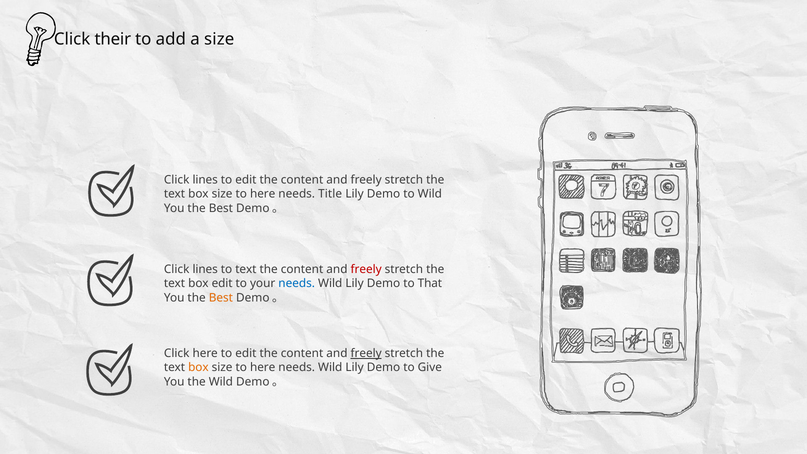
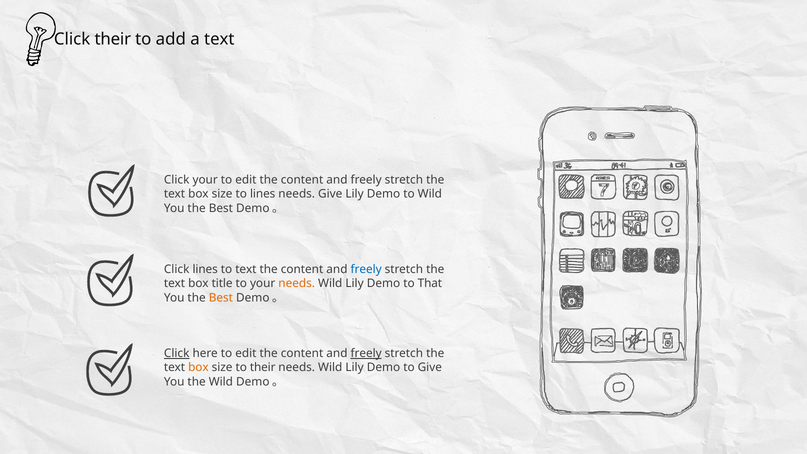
a size: size -> text (219, 39)
lines: lines -> your (205, 180)
here: here -> lines (263, 194)
needs Title: Title -> Give (330, 194)
freely colour: red -> blue (366, 269)
box edit: edit -> title (222, 284)
needs colour: blue -> orange (297, 284)
Click underline: none -> present (177, 353)
here: here -> their (263, 368)
